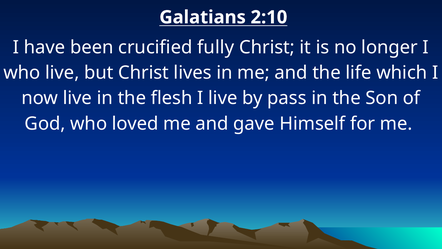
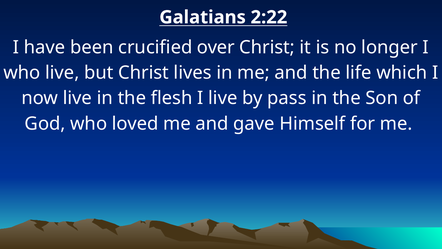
2:10: 2:10 -> 2:22 (269, 17)
fully: fully -> over (216, 47)
